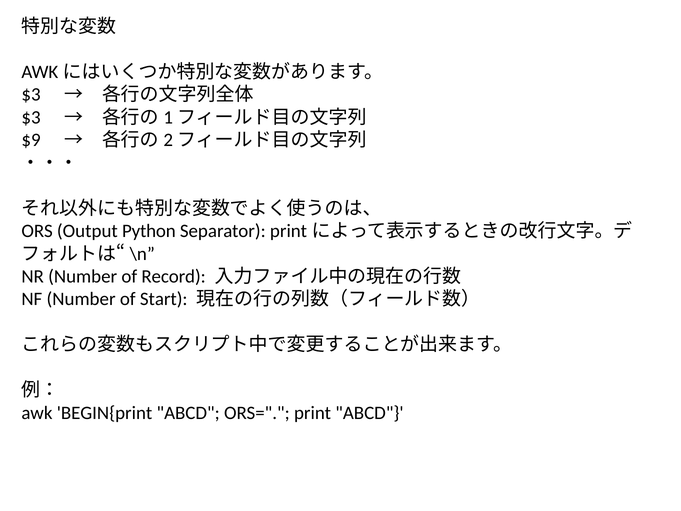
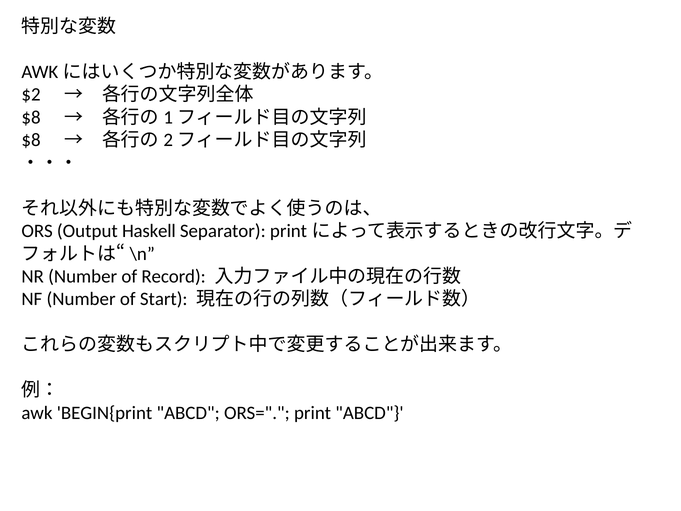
$3: $3 -> $2 (31, 95)
$3: $3 -> $8 (31, 117)
$9: $9 -> $8 (31, 140)
Python: Python -> Haskell (149, 231)
